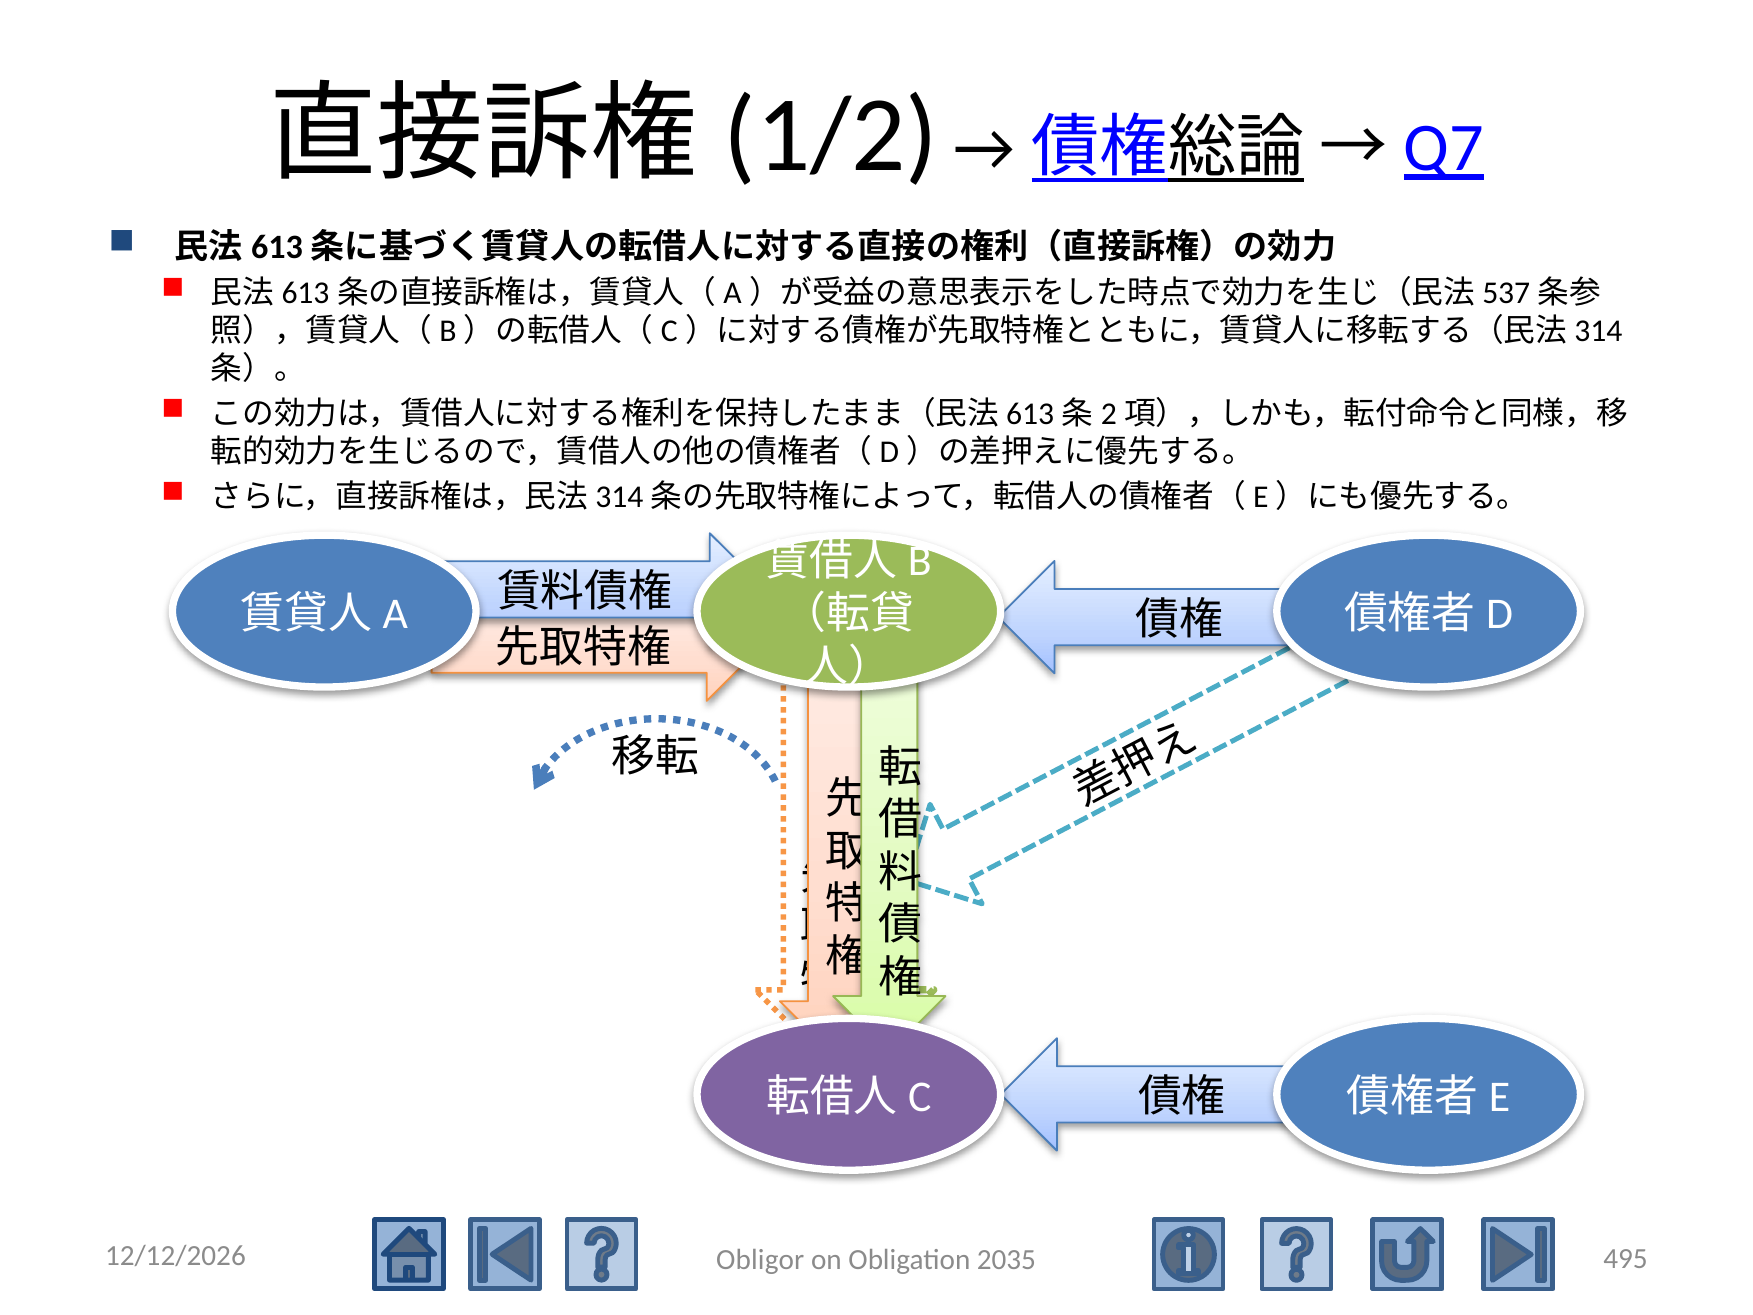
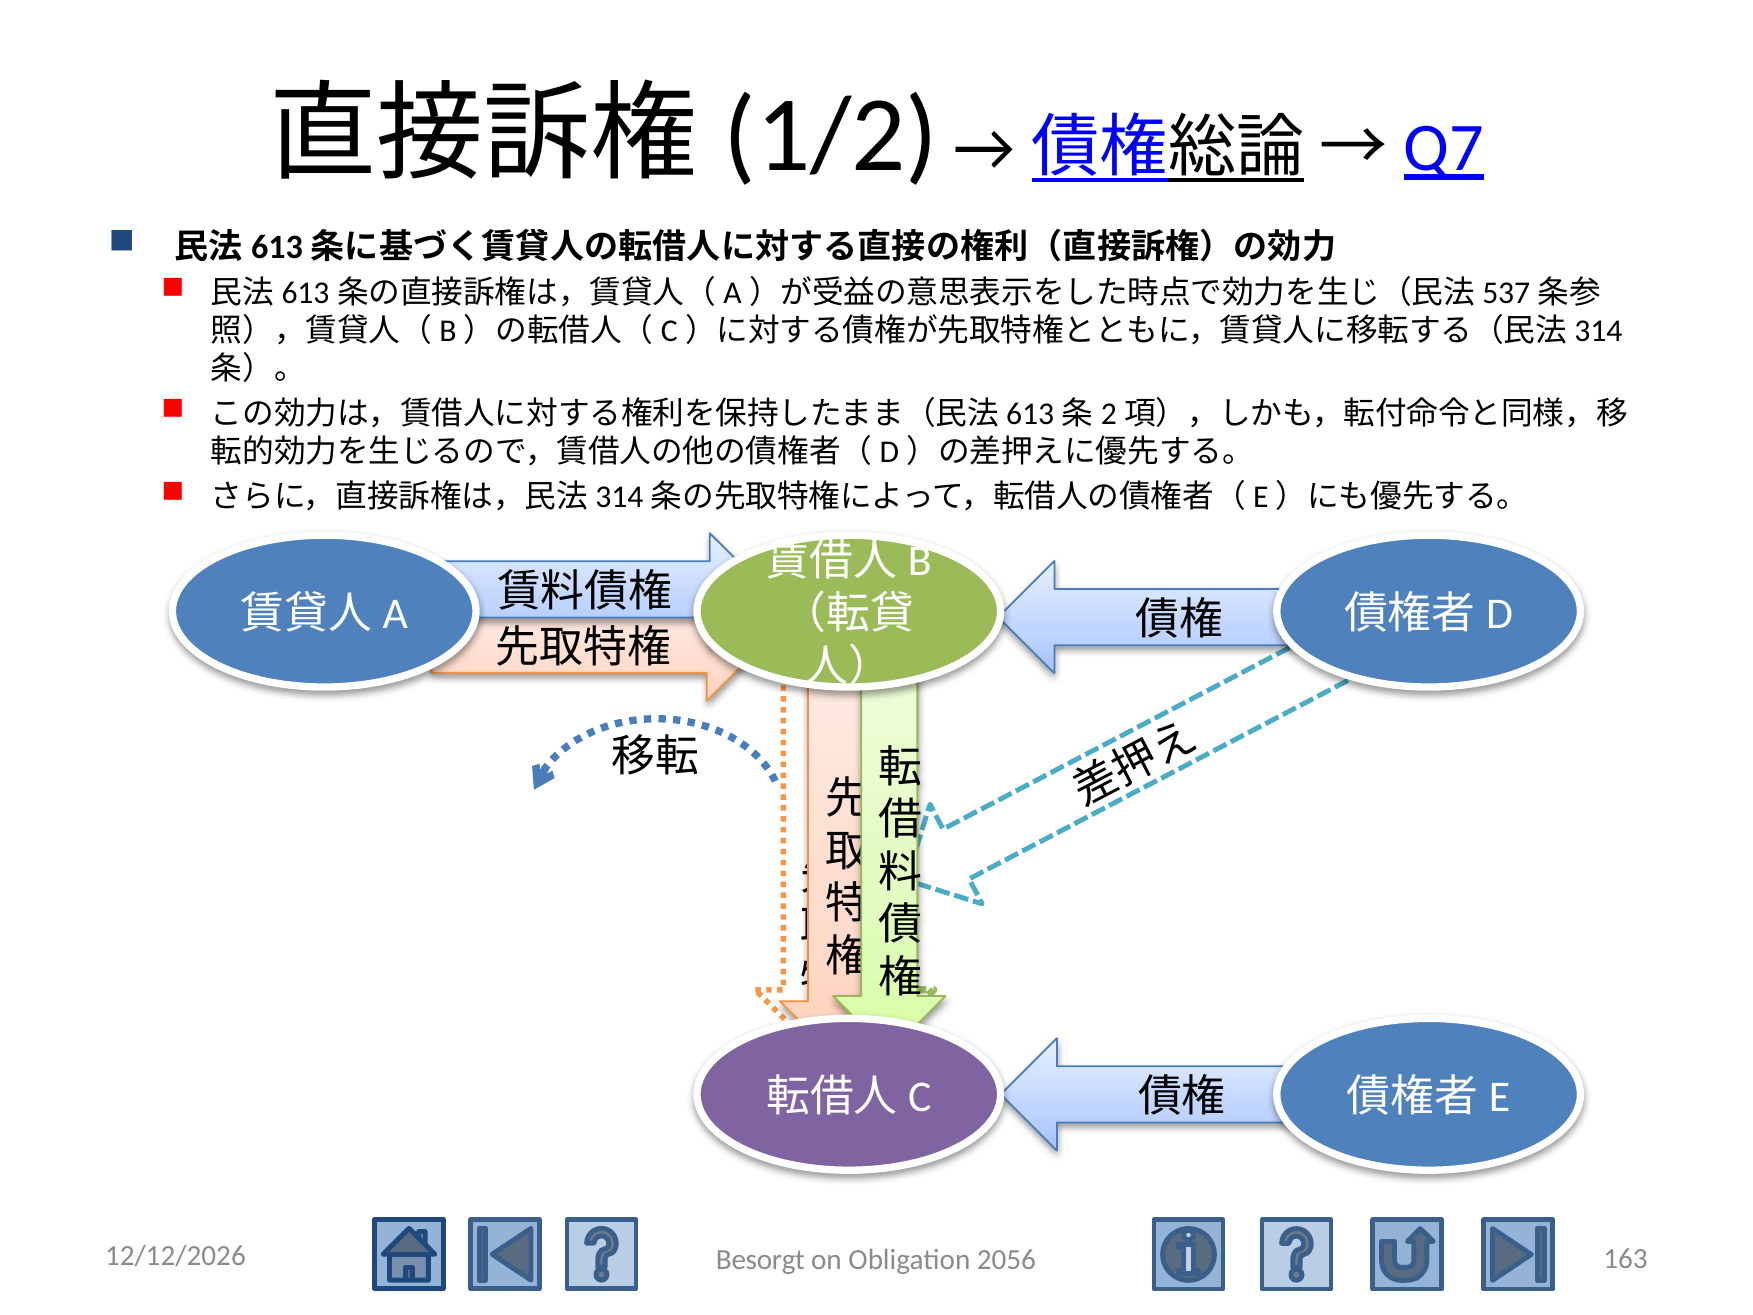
495: 495 -> 163 (1626, 1259)
Obligor: Obligor -> Besorgt (760, 1260)
2035: 2035 -> 2056 (1006, 1260)
